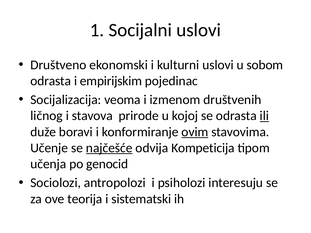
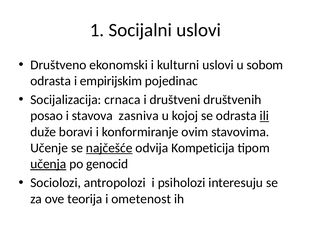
veoma: veoma -> crnaca (122, 100)
izmenom: izmenom -> društveni (175, 100)
ličnog: ličnog -> posao (47, 116)
prirode: prirode -> zasniva (139, 116)
ovim underline: present -> none (195, 132)
učenja underline: none -> present (48, 164)
sistematski: sistematski -> ometenost (141, 199)
